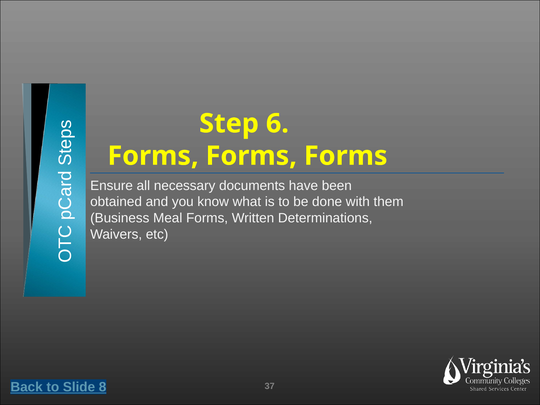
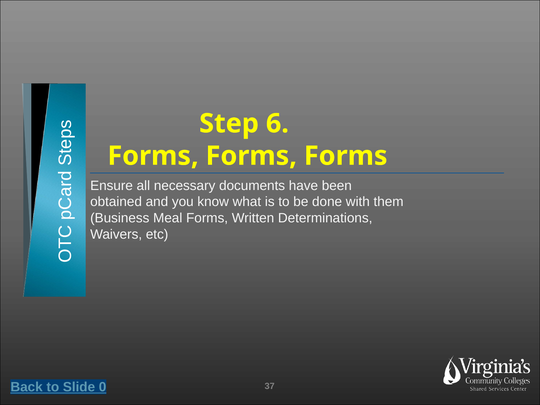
8: 8 -> 0 (103, 387)
